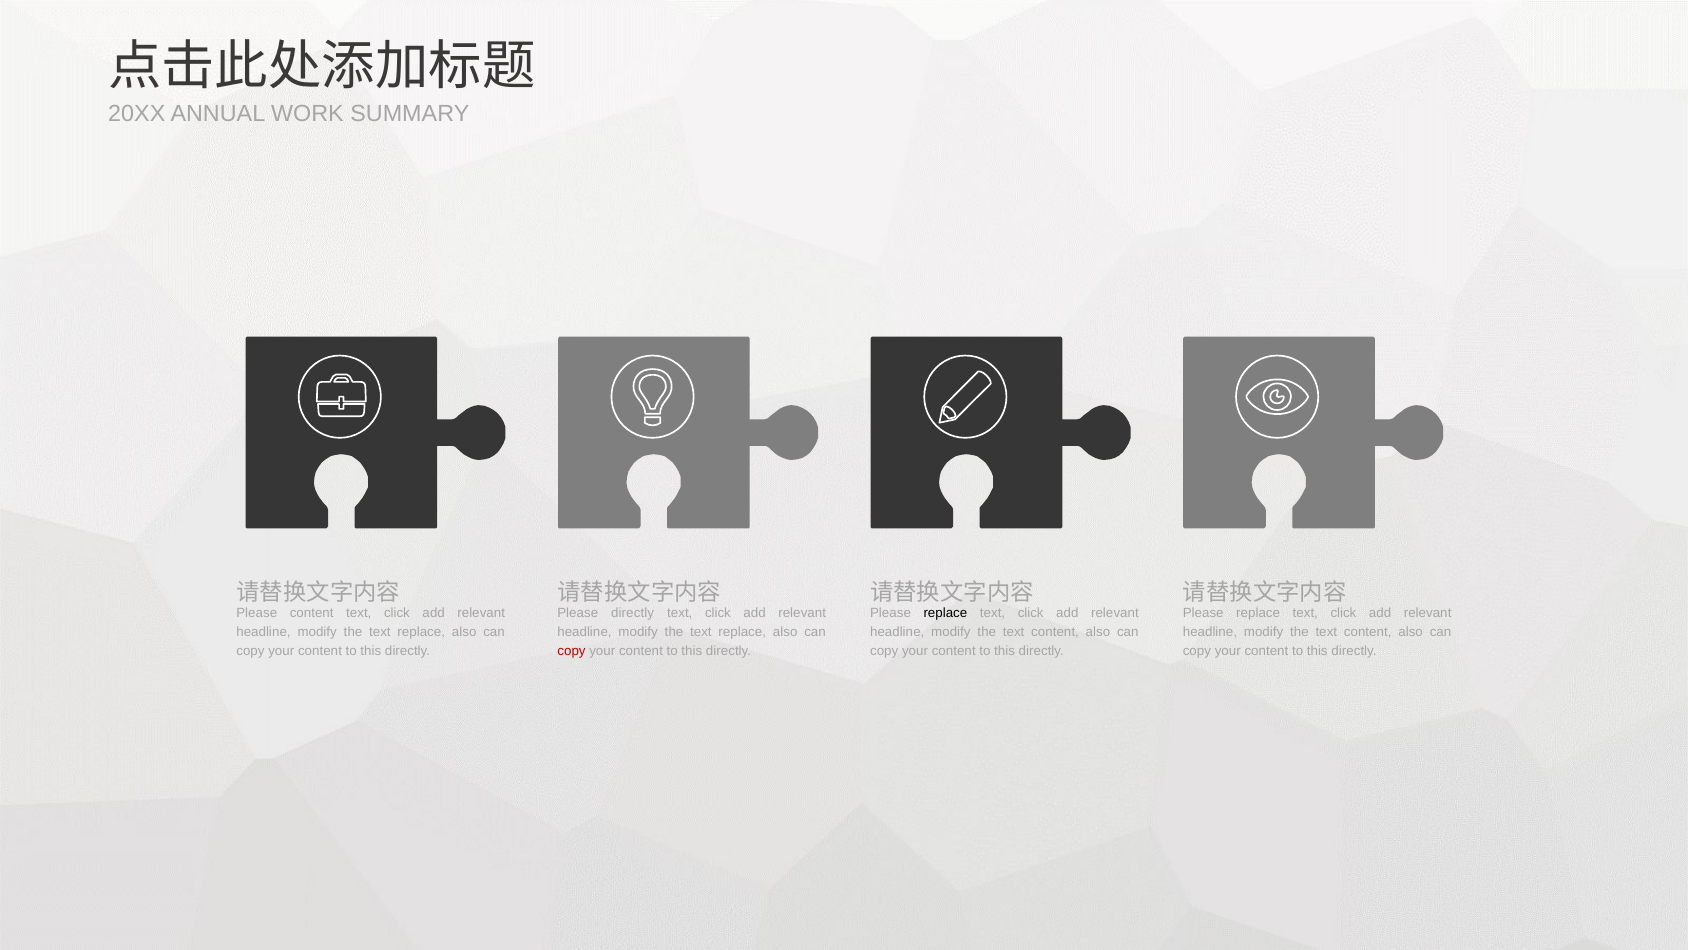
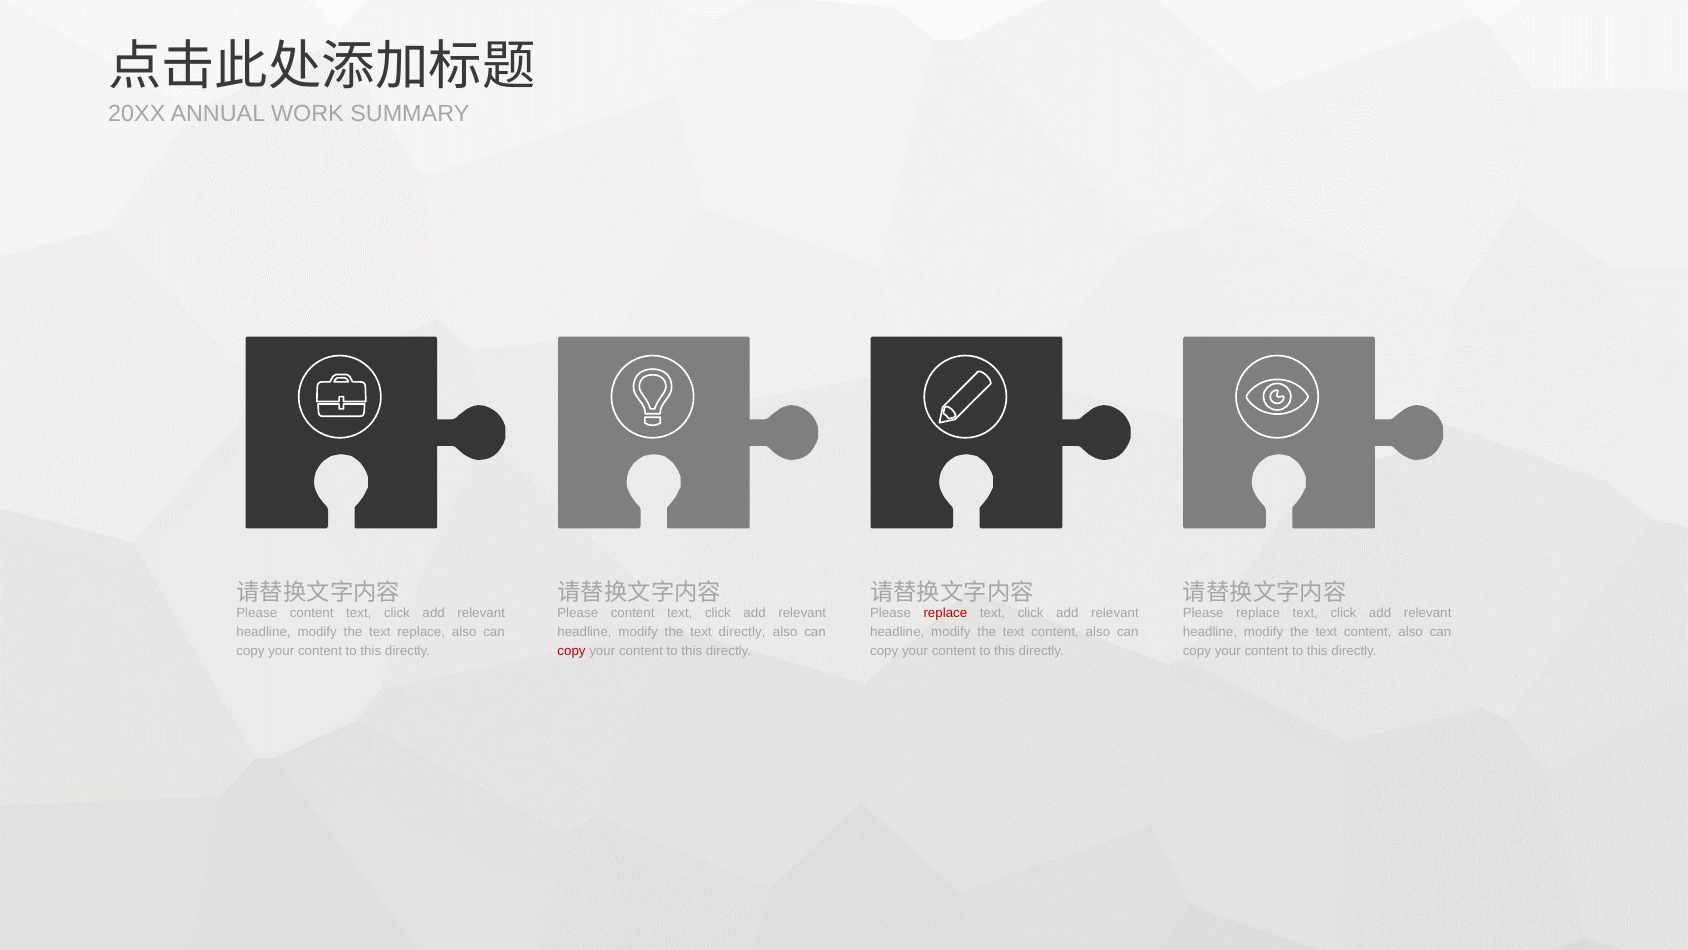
directly: directly -> content (633, 613)
replace colour: black -> red (945, 613)
replace: replace -> directly (742, 632)
